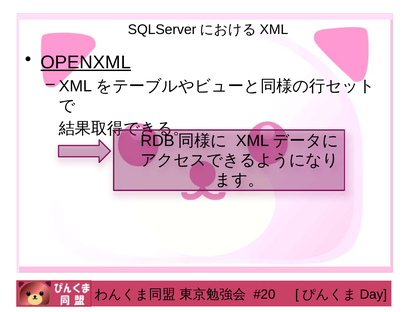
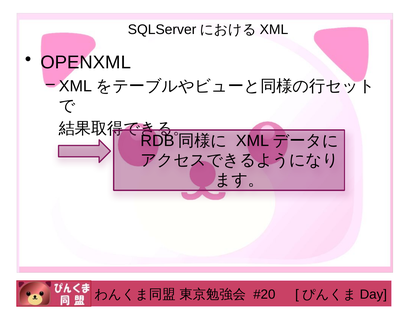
OPENXML underline: present -> none (86, 62)
